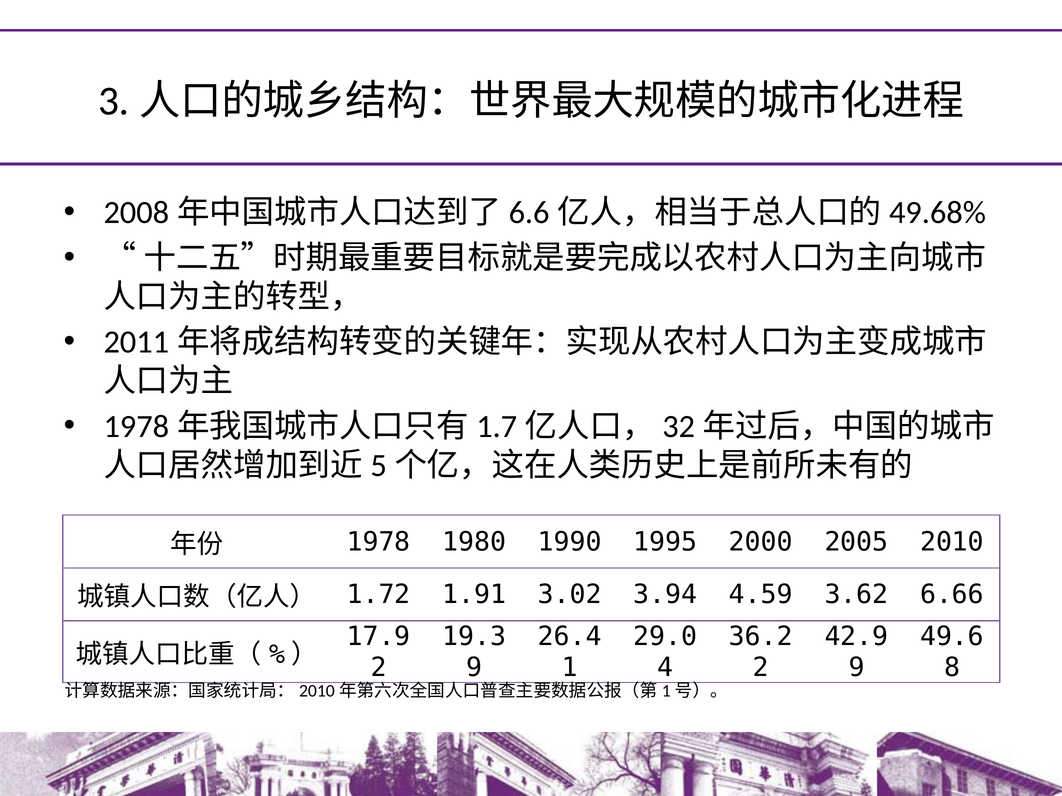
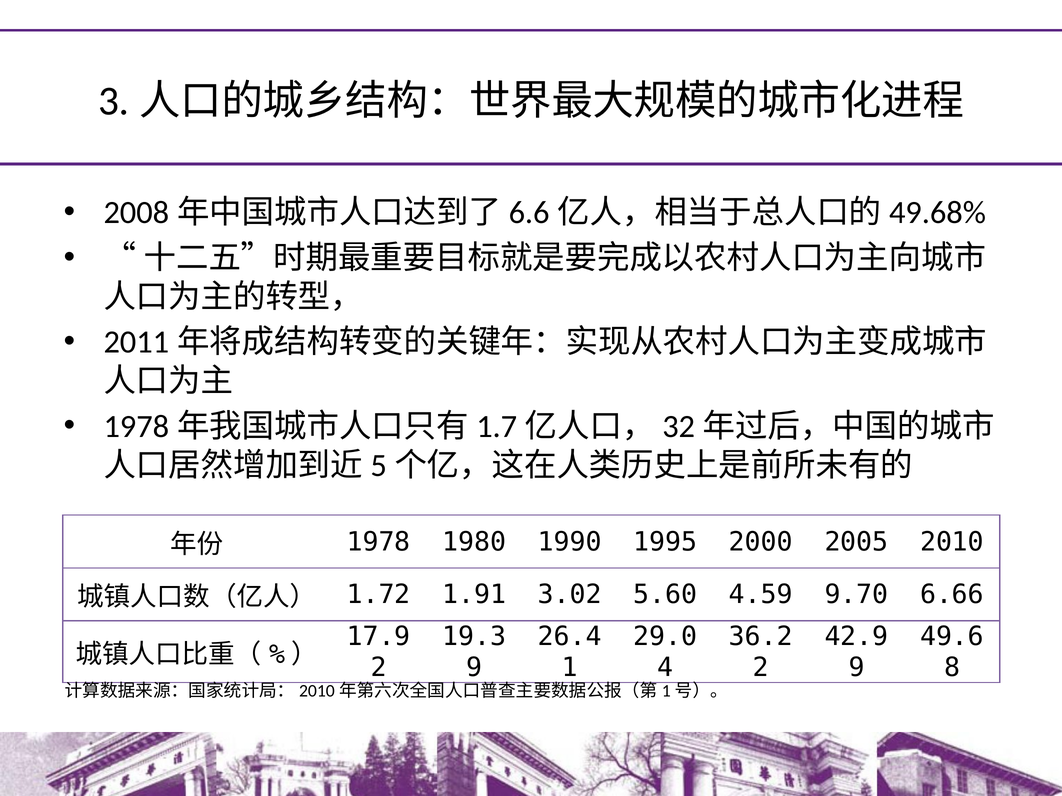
3.94: 3.94 -> 5.60 (665, 595)
3.62: 3.62 -> 9.70 (856, 595)
